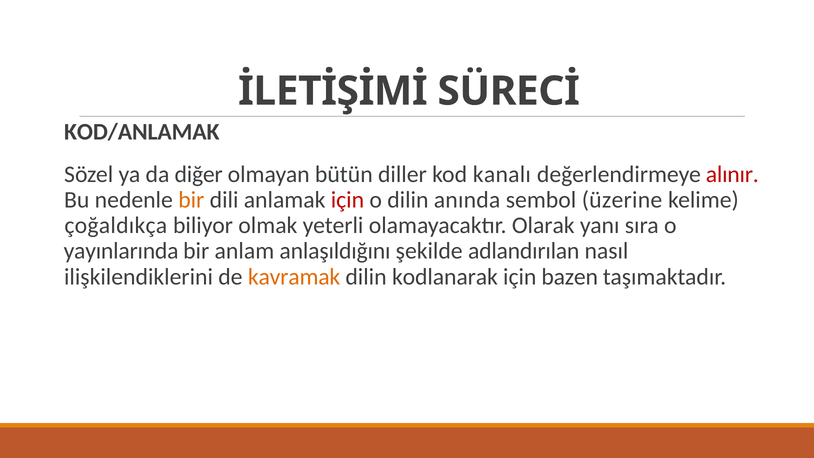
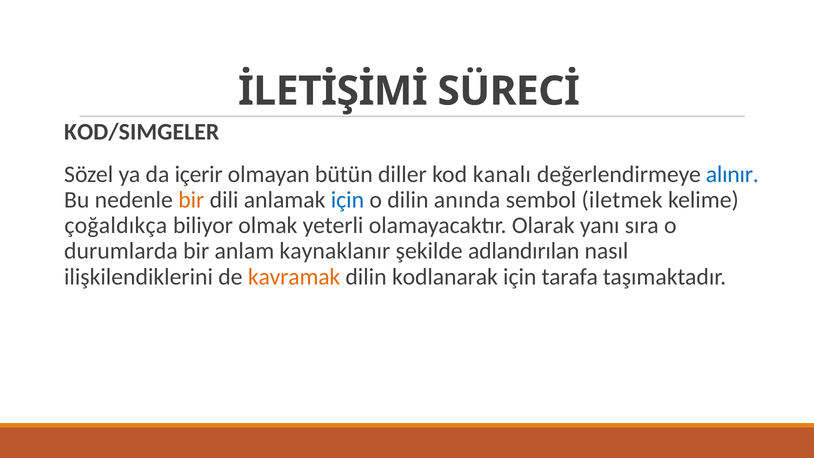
KOD/ANLAMAK: KOD/ANLAMAK -> KOD/SIMGELER (142, 132)
diğer: diğer -> içerir (199, 174)
alınır colour: red -> blue (732, 174)
için colour: red -> blue (347, 200)
üzerine: üzerine -> iletmek (622, 200)
yayınlarında: yayınlarında -> durumlarda (121, 251)
anlaşıldığını: anlaşıldığını -> kaynaklanır (335, 251)
bazen: bazen -> tarafa (570, 277)
